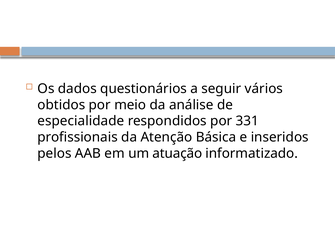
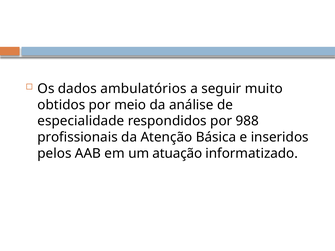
questionários: questionários -> ambulatórios (143, 89)
vários: vários -> muito (264, 89)
331: 331 -> 988 (247, 121)
